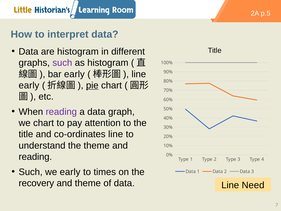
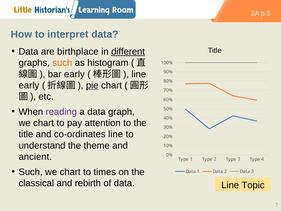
are histogram: histogram -> birthplace (78, 52)
different underline: none -> present (128, 52)
such colour: purple -> orange (62, 63)
reading: reading -> ancient (35, 157)
early: early -> chart (70, 172)
recovery: recovery -> classical (36, 183)
and theme: theme -> rebirth (88, 183)
Need: Need -> Topic (253, 185)
